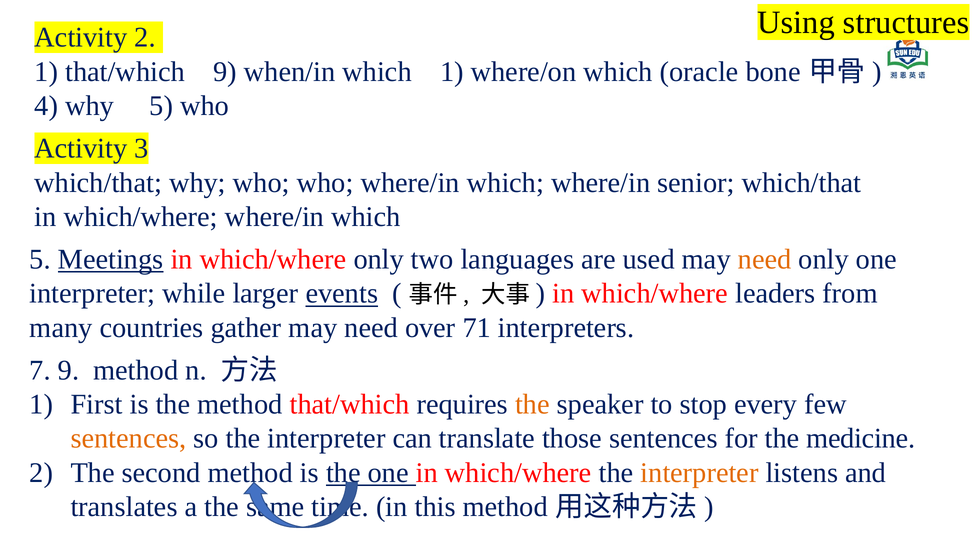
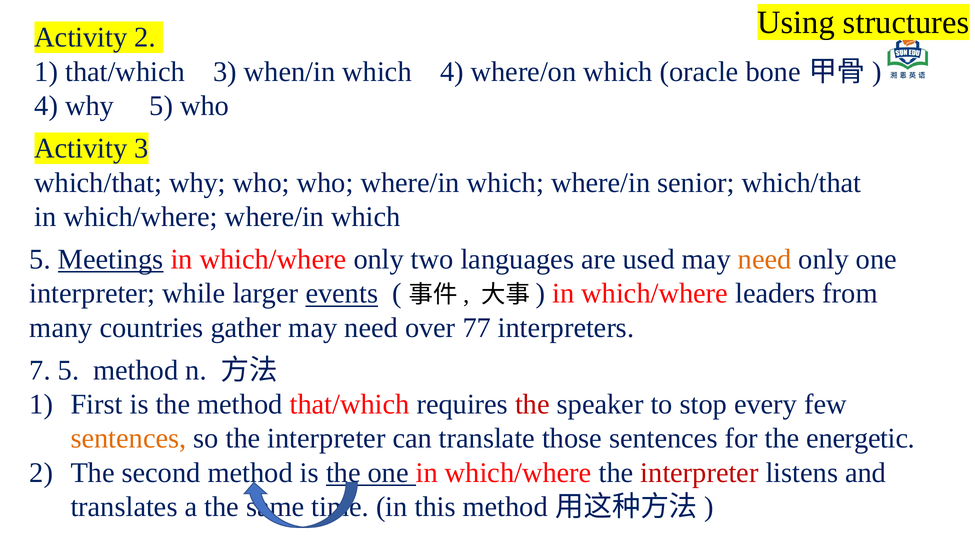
that/which 9: 9 -> 3 (225, 72)
which 1: 1 -> 4 (452, 72)
71: 71 -> 77 (477, 327)
7 9: 9 -> 5 (68, 370)
the colour: orange -> red (532, 404)
medicine: medicine -> energetic (861, 438)
interpreter colour: orange -> red (699, 472)
